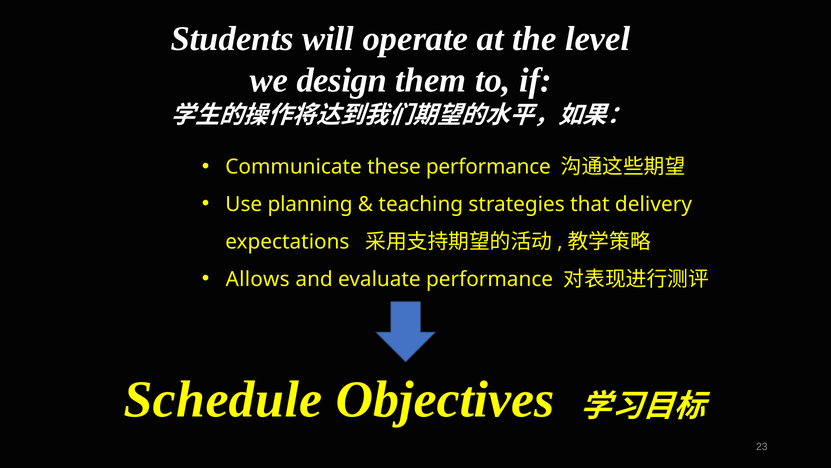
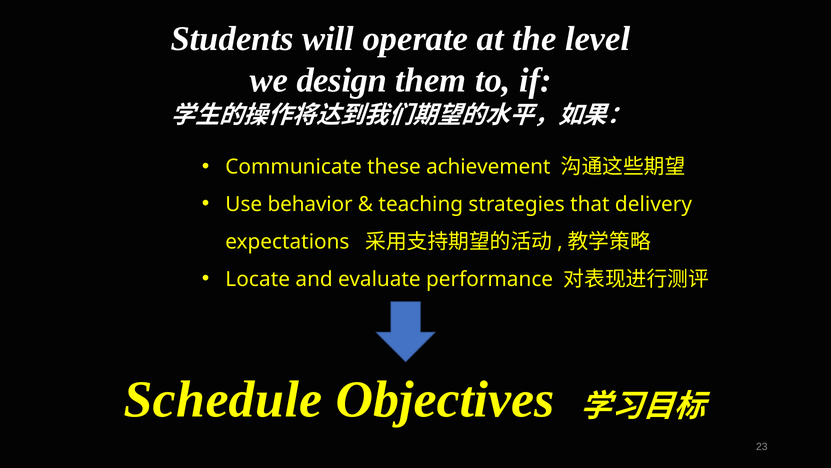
these performance: performance -> achievement (488, 167)
planning: planning -> behavior (310, 204)
Allows: Allows -> Locate (258, 279)
